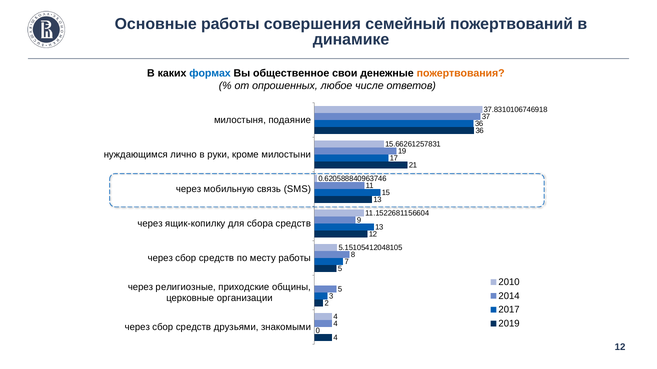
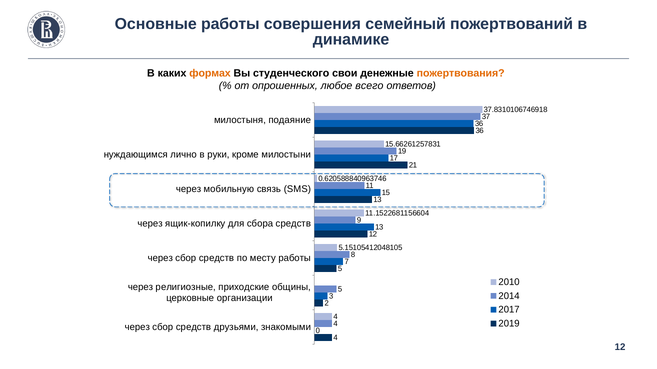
формах colour: blue -> orange (210, 73)
общественное: общественное -> студенческого (291, 73)
числе: числе -> всего (369, 86)
